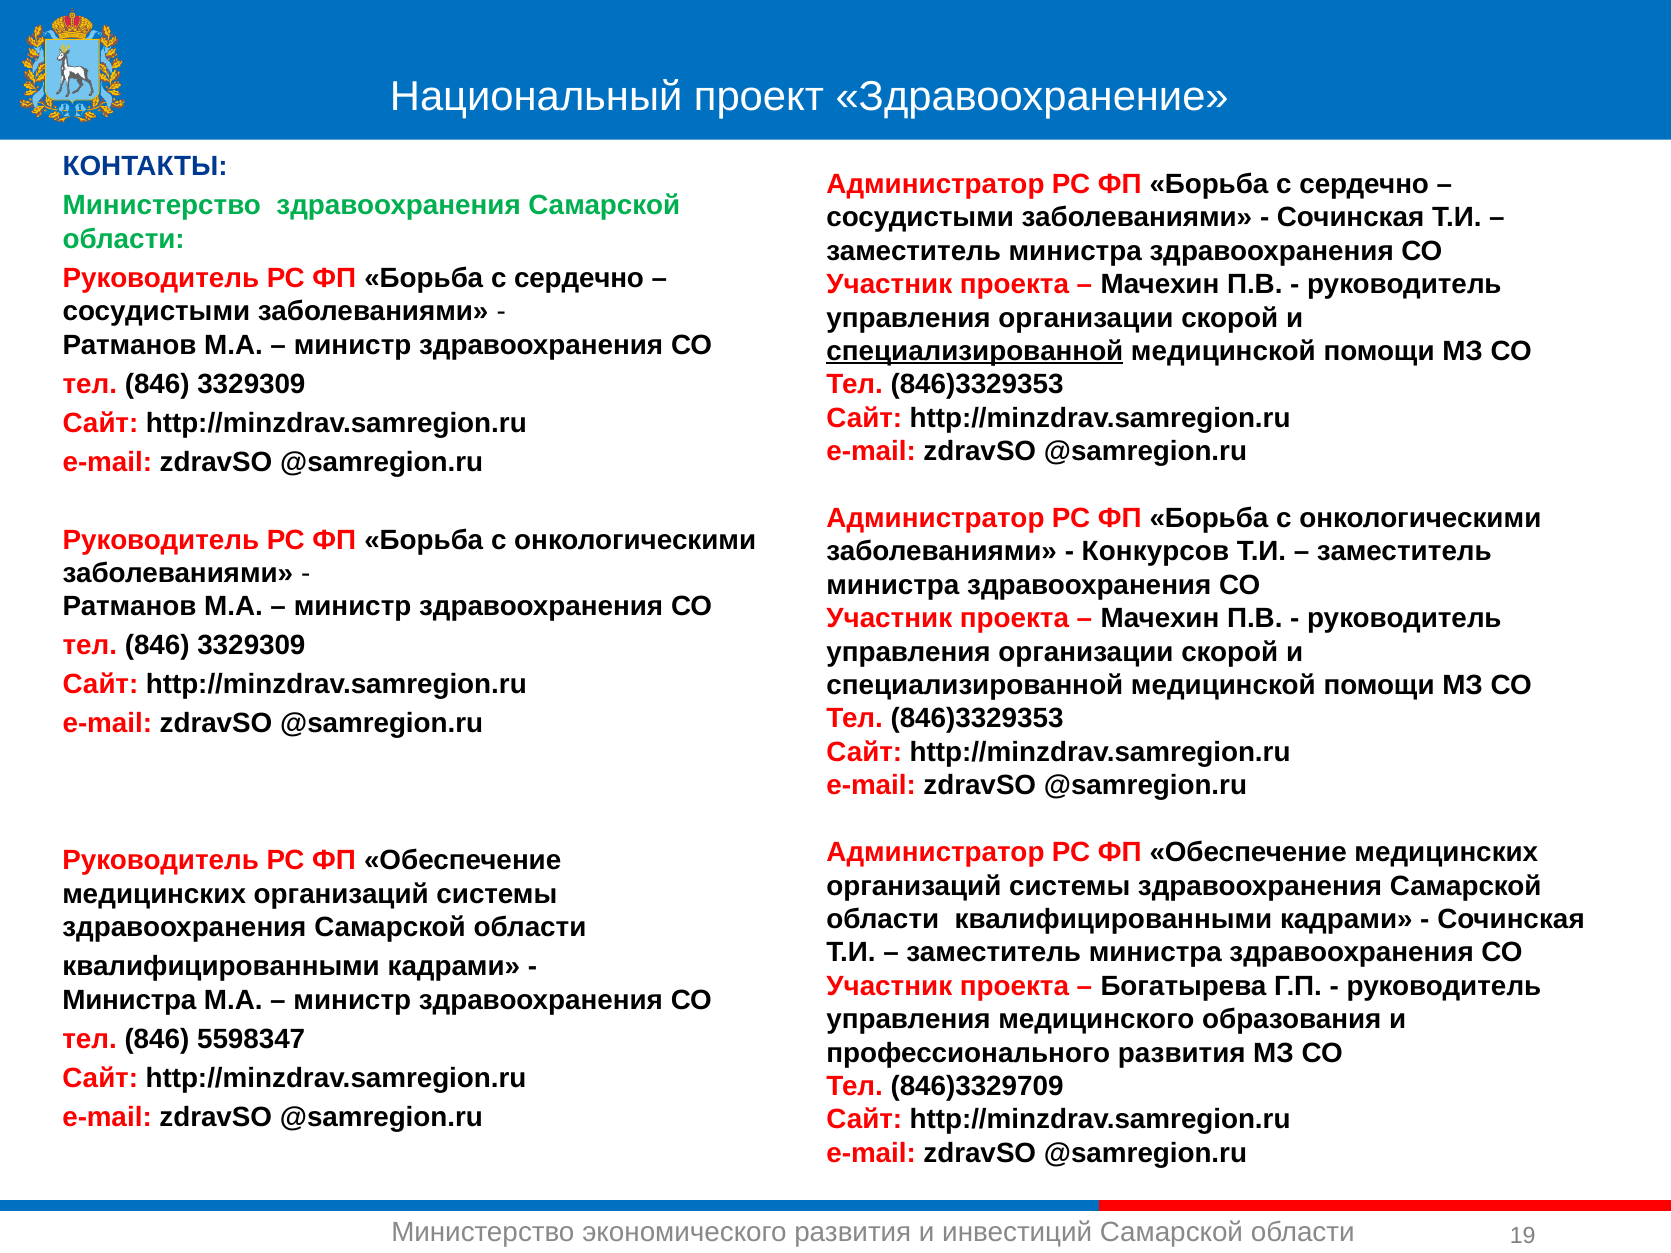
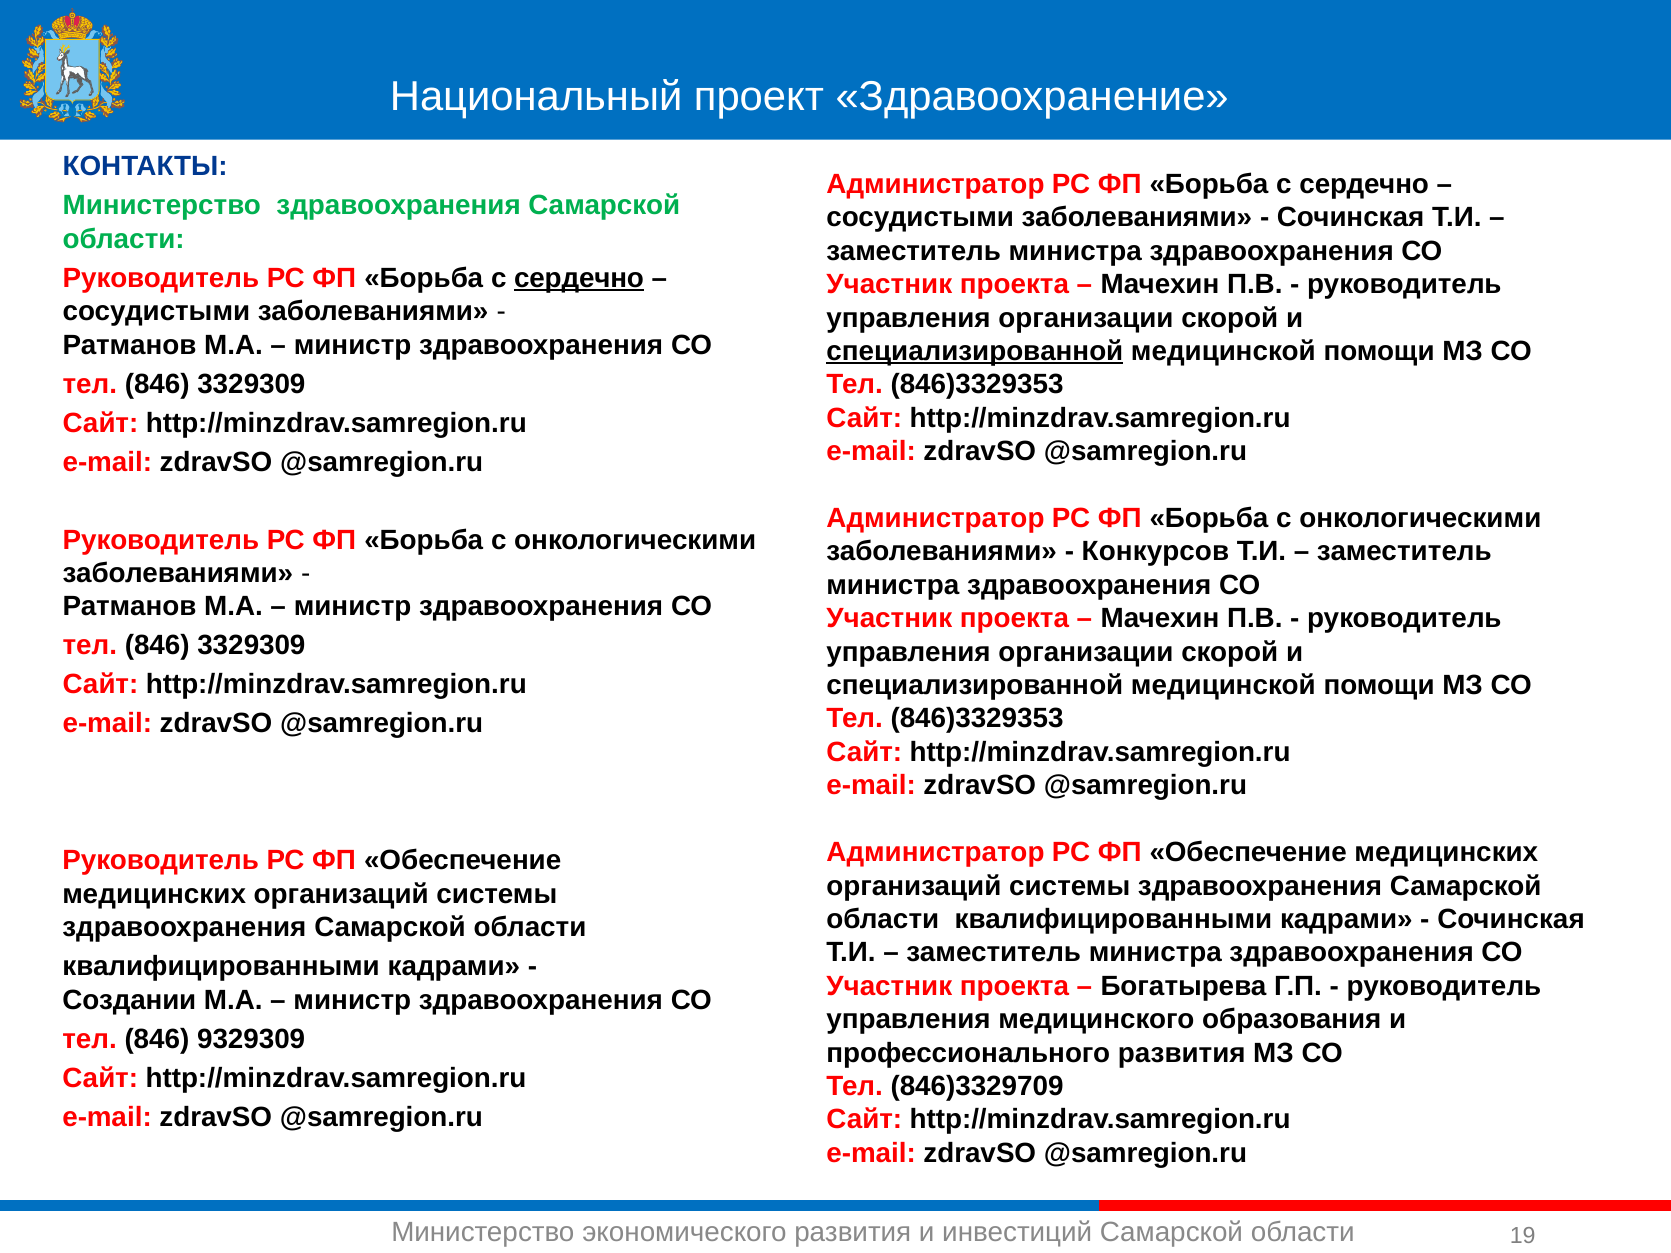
сердечно underline: none -> present (579, 278)
Министра: Министра -> Создании (129, 1000)
5598347: 5598347 -> 9329309 (251, 1039)
